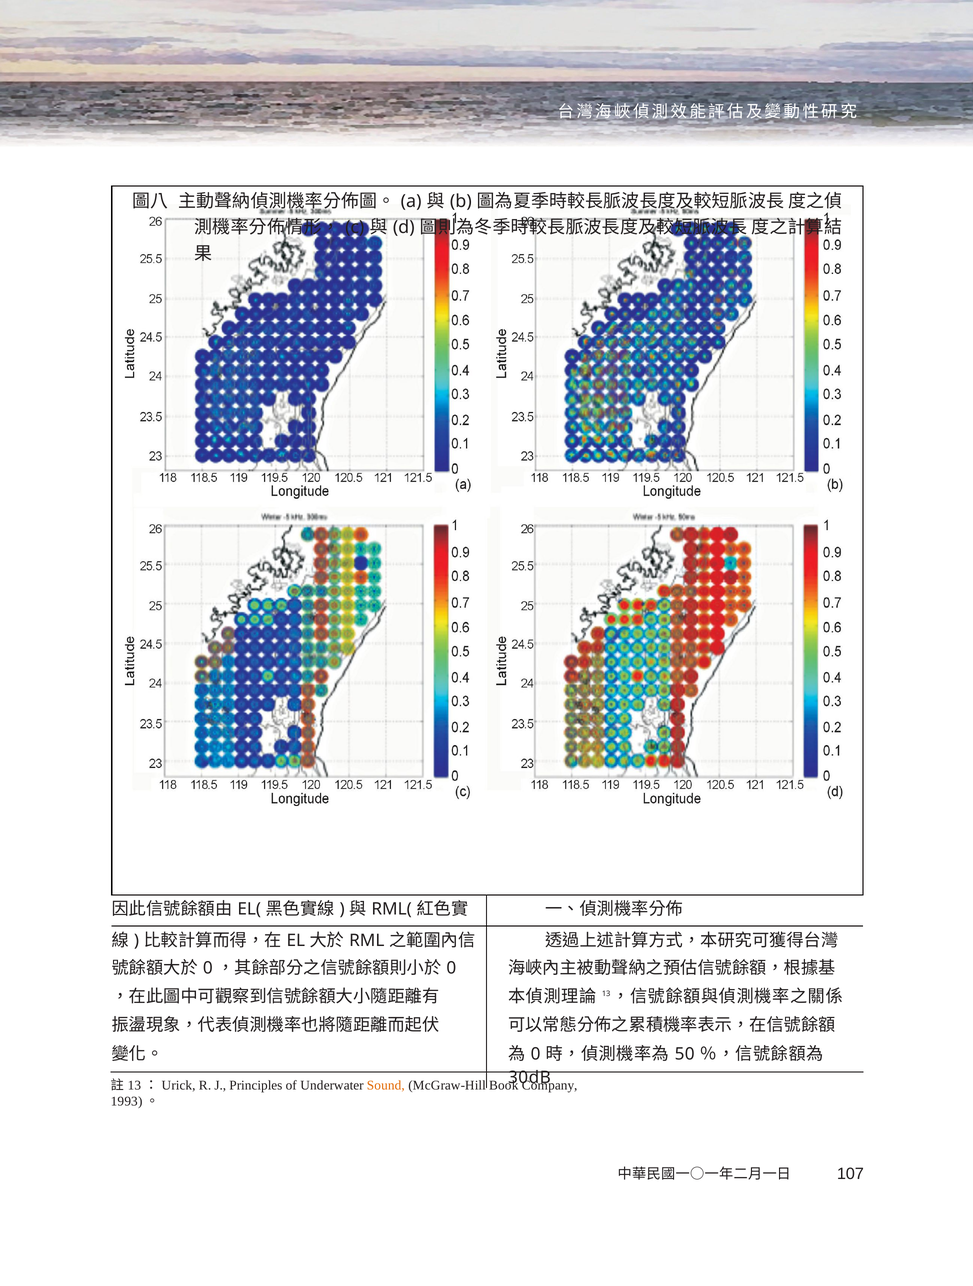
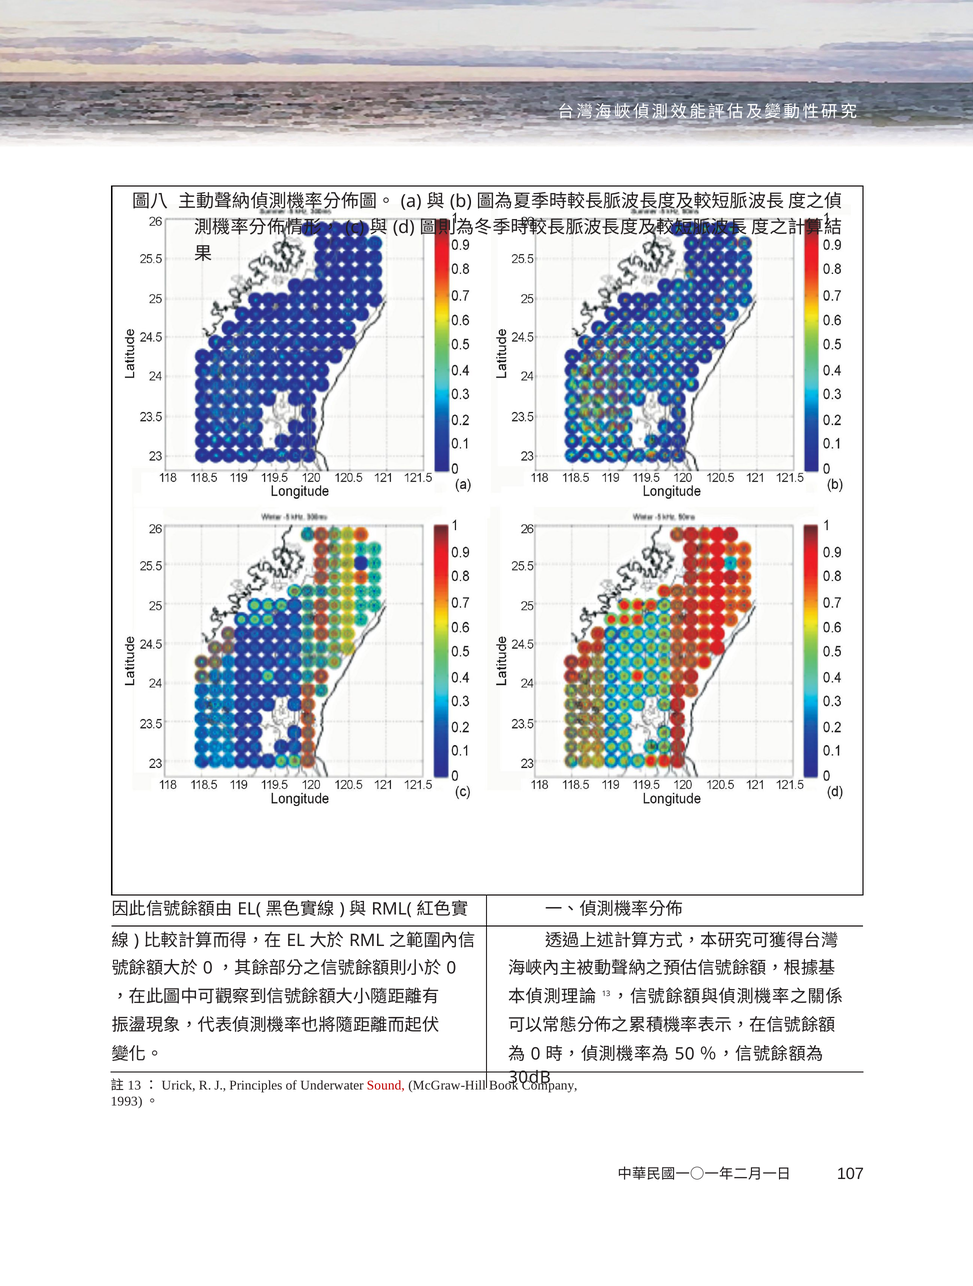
Sound colour: orange -> red (386, 1085)
